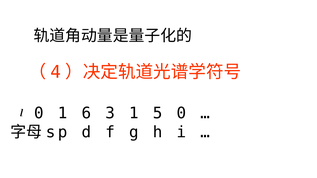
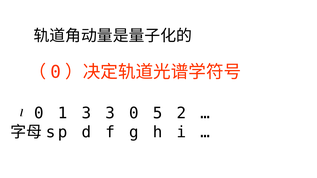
4: 4 -> 0 (56, 72)
1 6: 6 -> 3 (86, 113)
3 1: 1 -> 0 (134, 113)
5 0: 0 -> 2 (181, 113)
